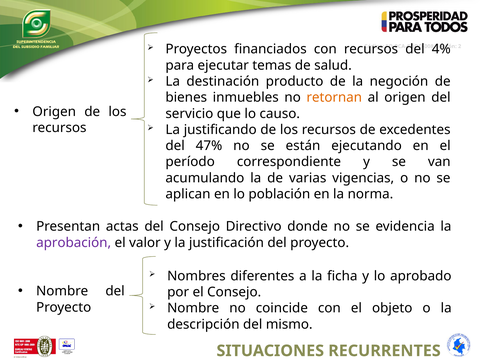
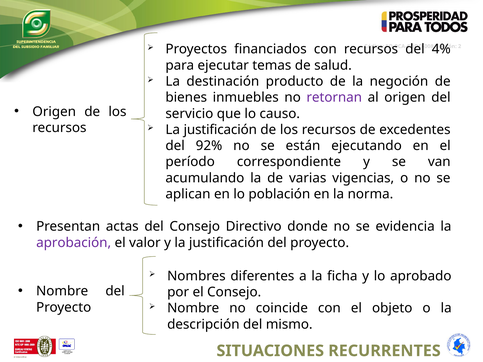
retornan colour: orange -> purple (334, 98)
justificando: justificando -> justificación (220, 130)
47%: 47% -> 92% (209, 146)
